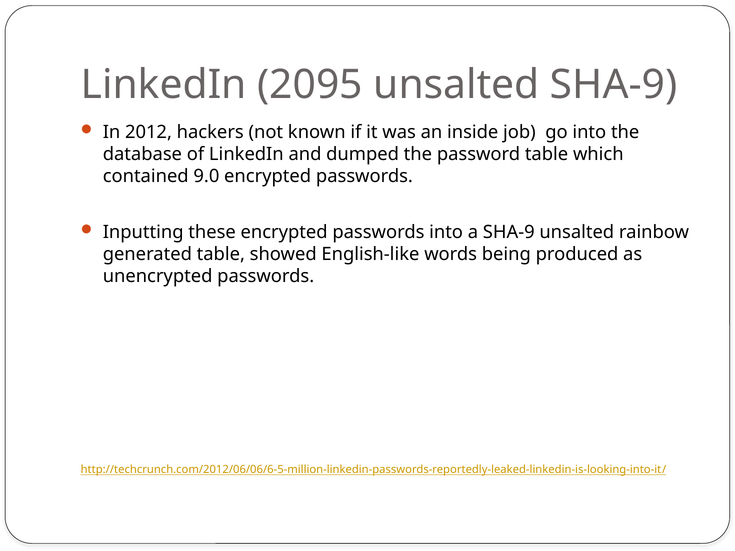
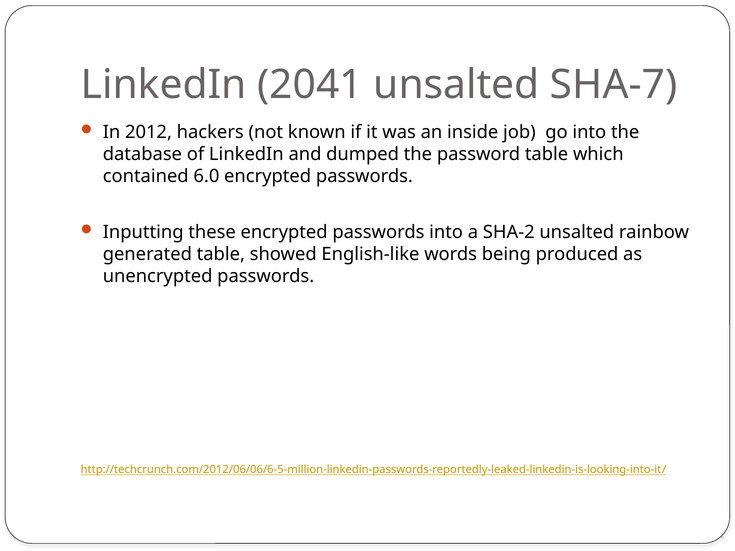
2095: 2095 -> 2041 (310, 85)
unsalted SHA-9: SHA-9 -> SHA-7 (614, 85)
9.0: 9.0 -> 6.0 (206, 176)
a SHA-9: SHA-9 -> SHA-2 (509, 232)
